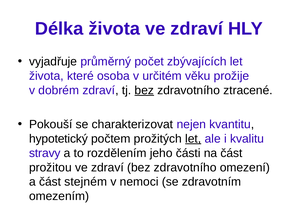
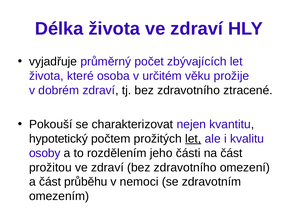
bez underline: present -> none (144, 90)
stravy: stravy -> osoby (45, 153)
stejném: stejném -> průběhu (86, 182)
